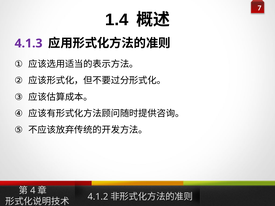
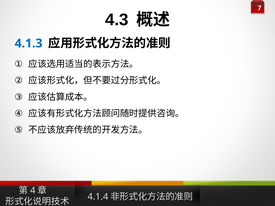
1.4: 1.4 -> 4.3 (117, 20)
4.1.3 colour: purple -> blue (29, 43)
4.1.2: 4.1.2 -> 4.1.4 (98, 197)
